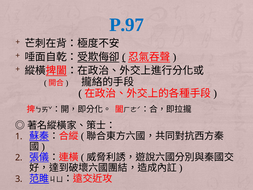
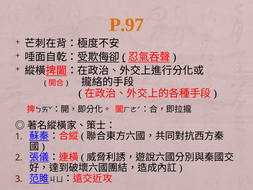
P.97 colour: blue -> orange (127, 25)
